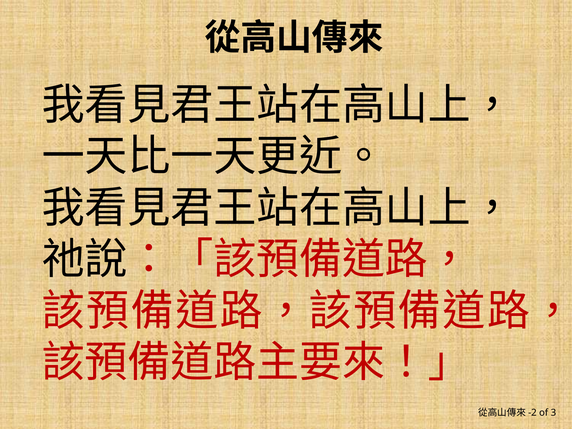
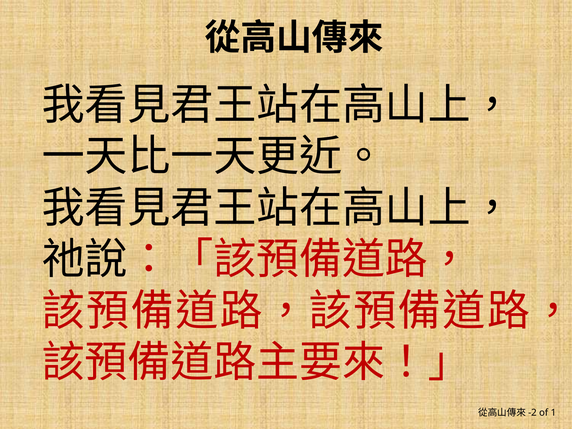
3: 3 -> 1 (553, 413)
